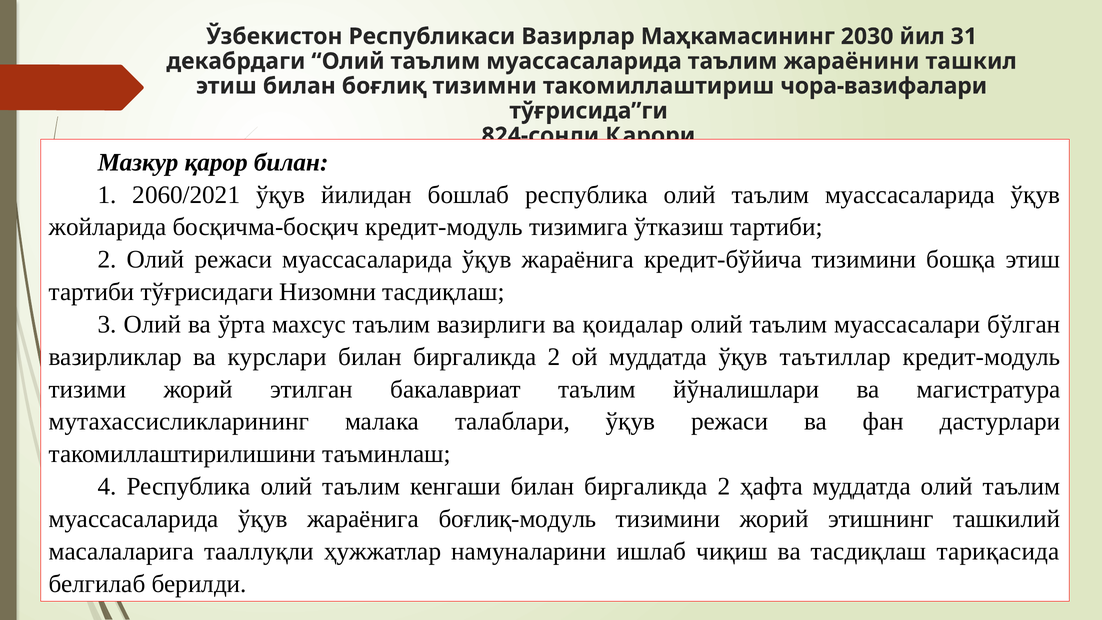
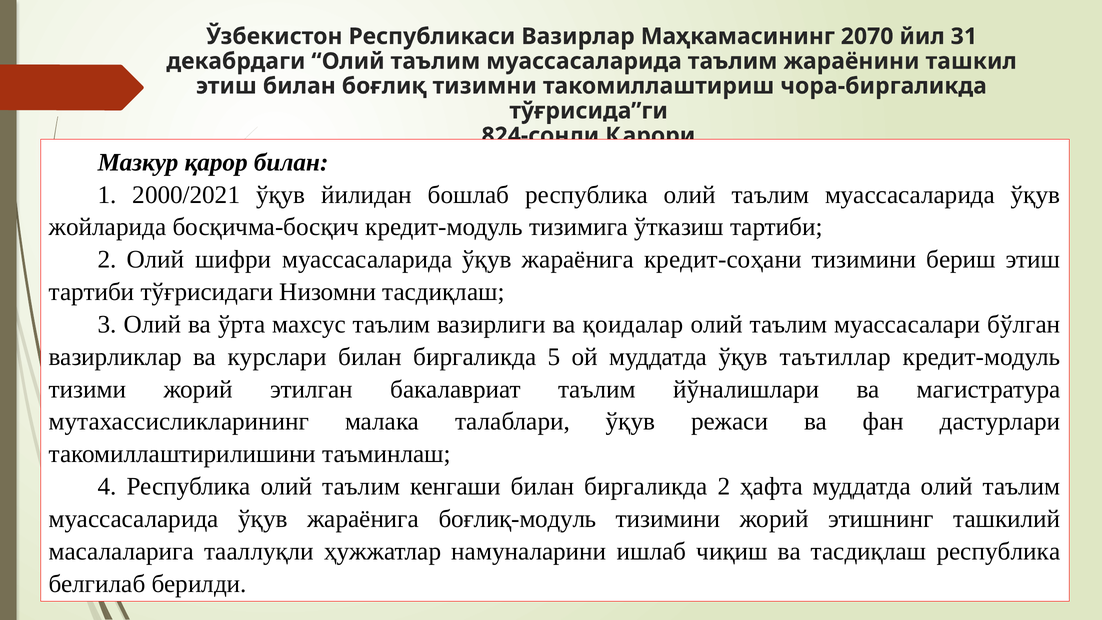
2030: 2030 -> 2070 (867, 36)
чора-вазифалари: чора-вазифалари -> чора-биргаликда (884, 86)
2060/2021: 2060/2021 -> 2000/2021 (186, 195)
Олий режаси: режаси -> шифри (233, 259)
кредит-бўйича: кредит-бўйича -> кредит-соҳани (723, 259)
бошқа: бошқа -> бериш (961, 259)
2: 2 -> 5 (554, 357)
тасдиқлаш тариқасида: тариқасида -> республика (998, 551)
